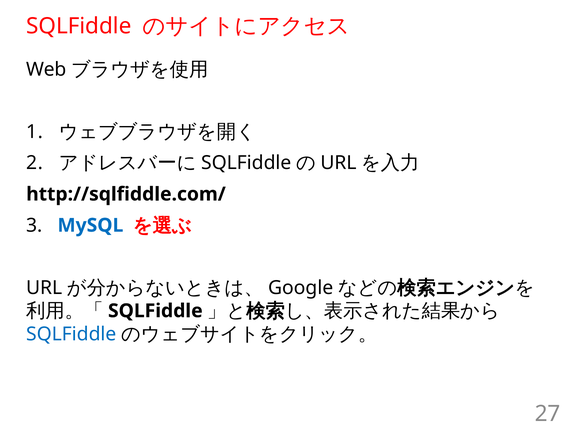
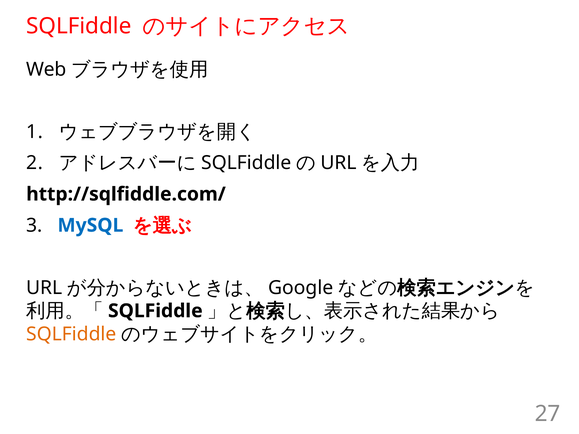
SQLFiddle colour: blue -> orange (71, 334)
